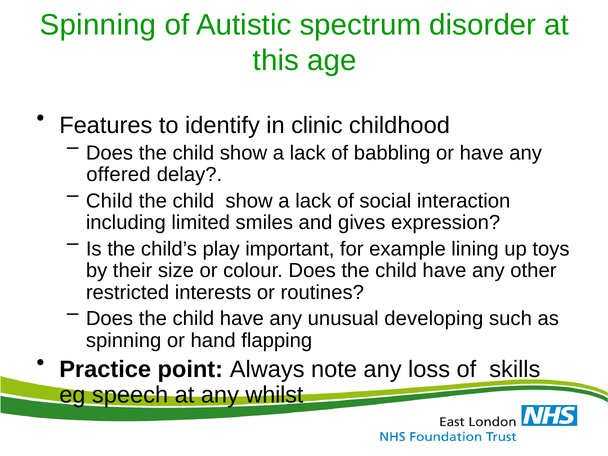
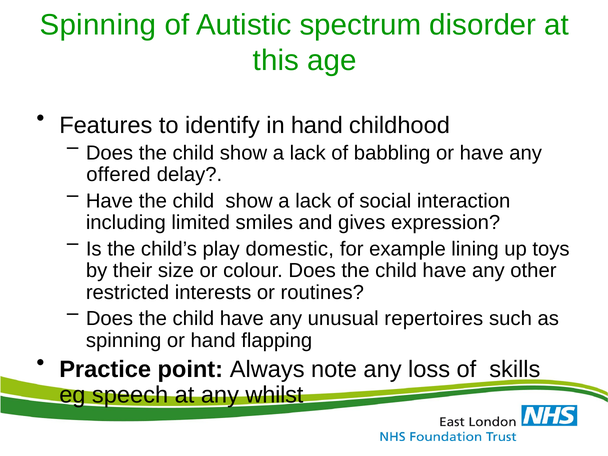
in clinic: clinic -> hand (317, 125)
Child: Child -> Have (110, 201)
important: important -> domestic (290, 249)
developing: developing -> repertoires (434, 319)
